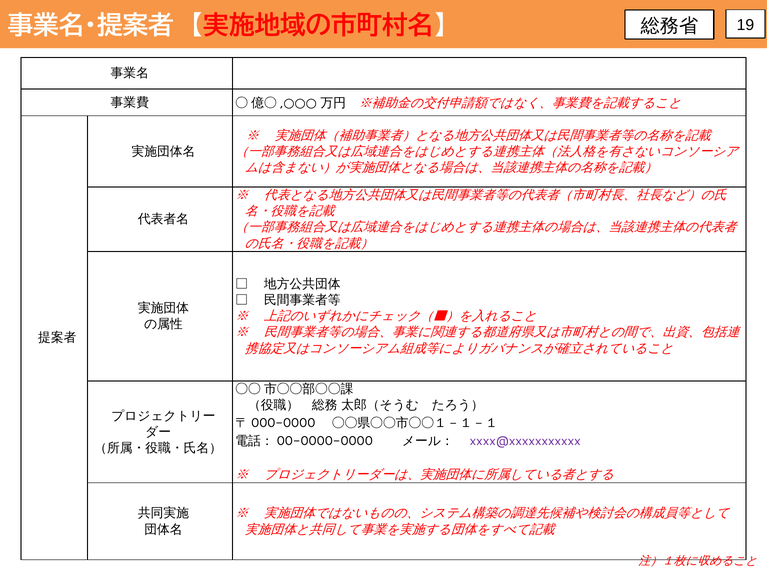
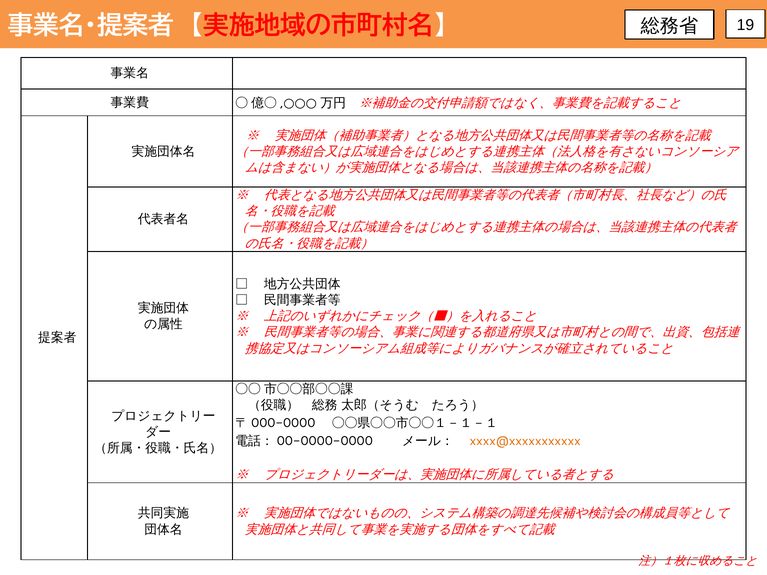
xxxx@xxxxxxxxxxx colour: purple -> orange (525, 441)
